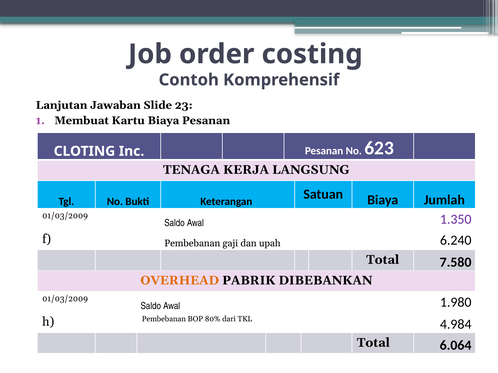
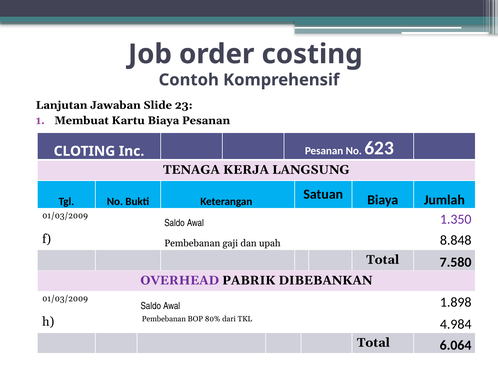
6.240: 6.240 -> 8.848 (456, 240)
OVERHEAD colour: orange -> purple (180, 281)
1.980: 1.980 -> 1.898 (456, 303)
